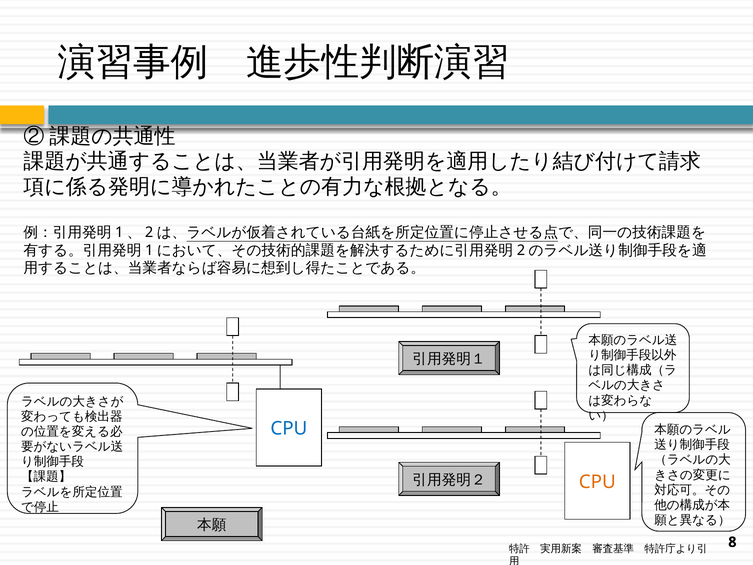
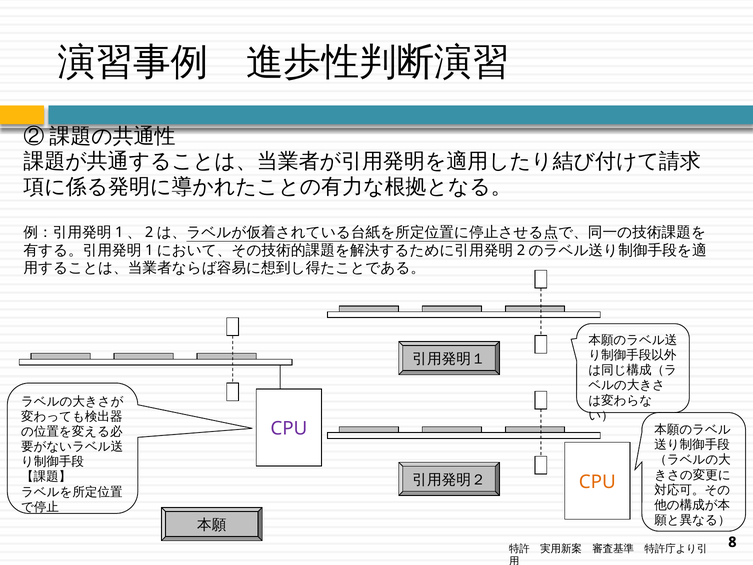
CPU colour: blue -> purple (289, 429)
